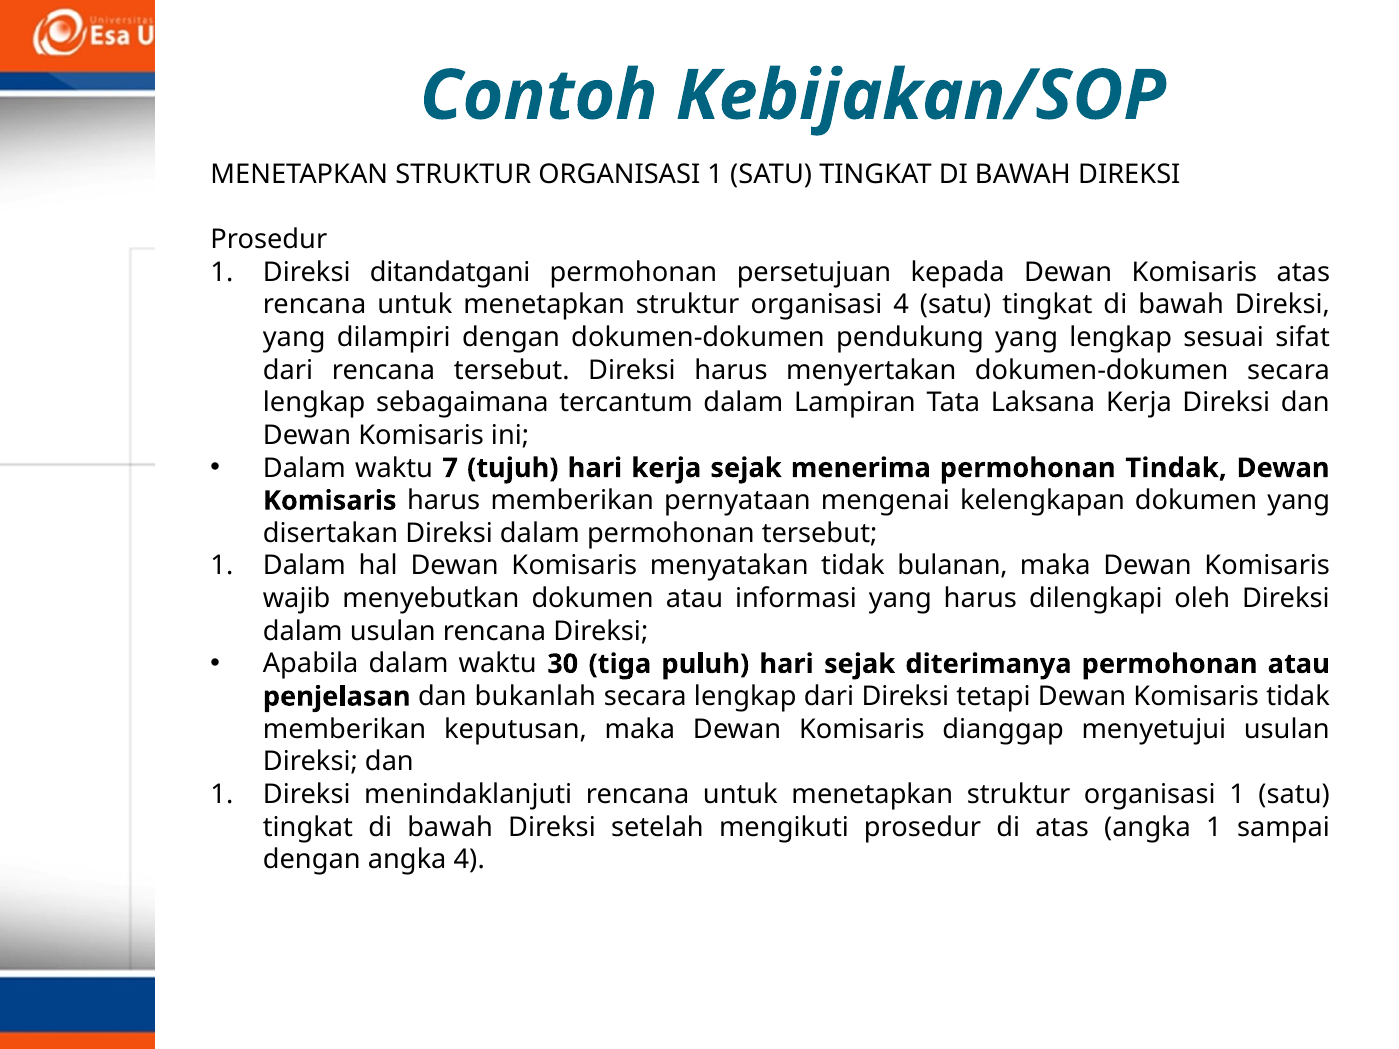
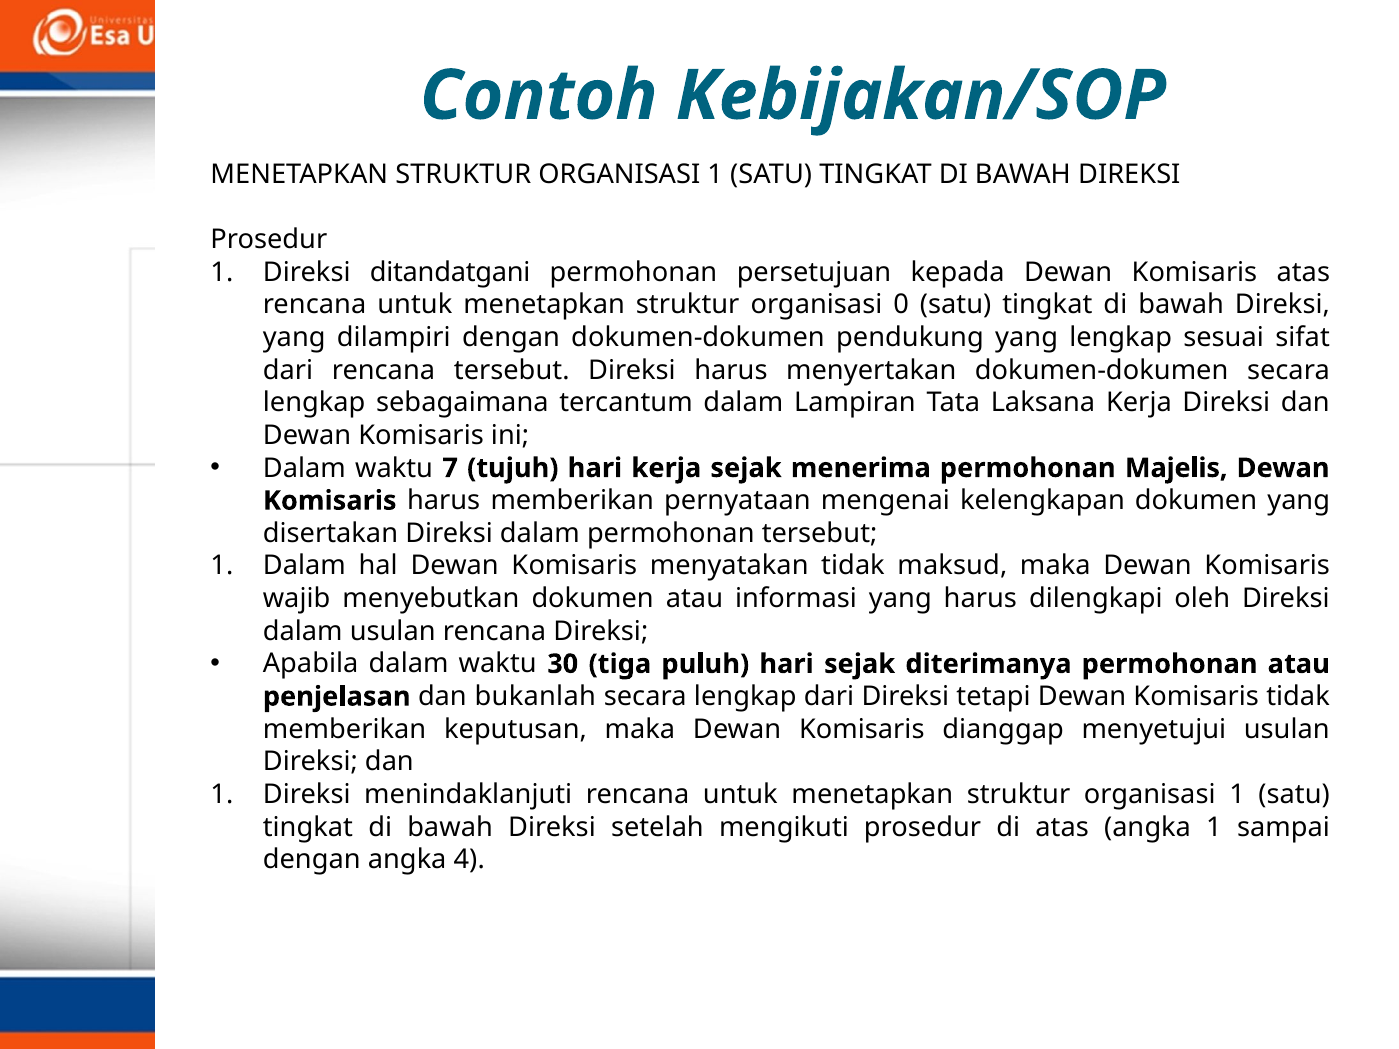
organisasi 4: 4 -> 0 (901, 305)
Tindak: Tindak -> Majelis (1176, 468)
bulanan: bulanan -> maksud (952, 566)
